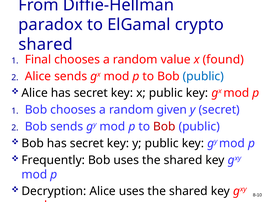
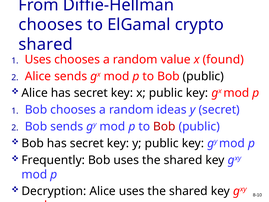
paradox: paradox -> chooses (51, 25)
Final: Final -> Uses (38, 59)
public colour: blue -> black (203, 76)
given: given -> ideas (172, 110)
